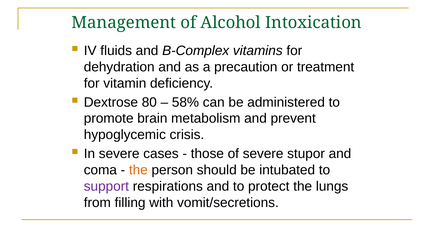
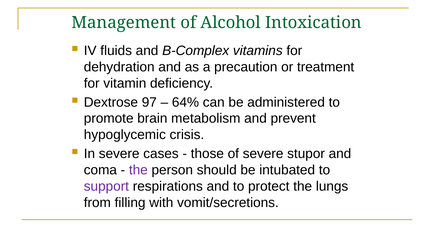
80: 80 -> 97 (149, 102)
58%: 58% -> 64% (185, 102)
the colour: orange -> purple (138, 170)
